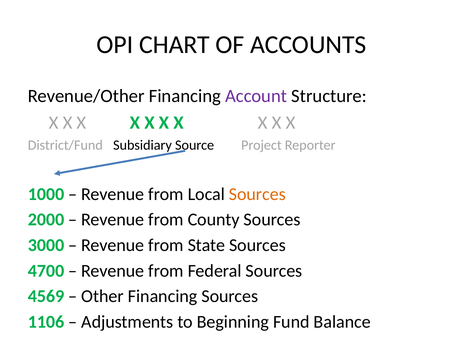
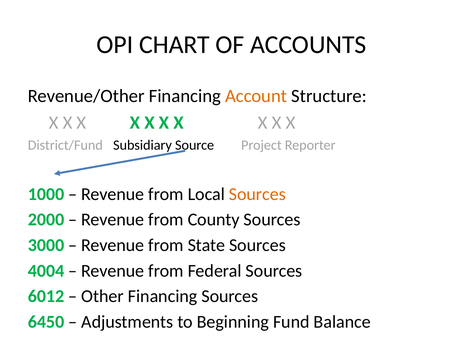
Account colour: purple -> orange (256, 96)
4700: 4700 -> 4004 (46, 270)
4569: 4569 -> 6012 (46, 296)
1106: 1106 -> 6450 (46, 321)
